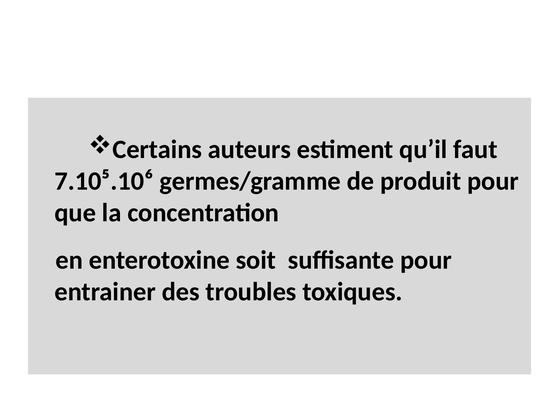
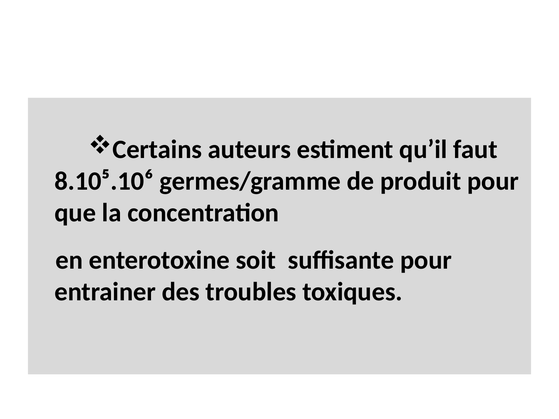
7.10⁵.10⁶: 7.10⁵.10⁶ -> 8.10⁵.10⁶ (104, 181)
